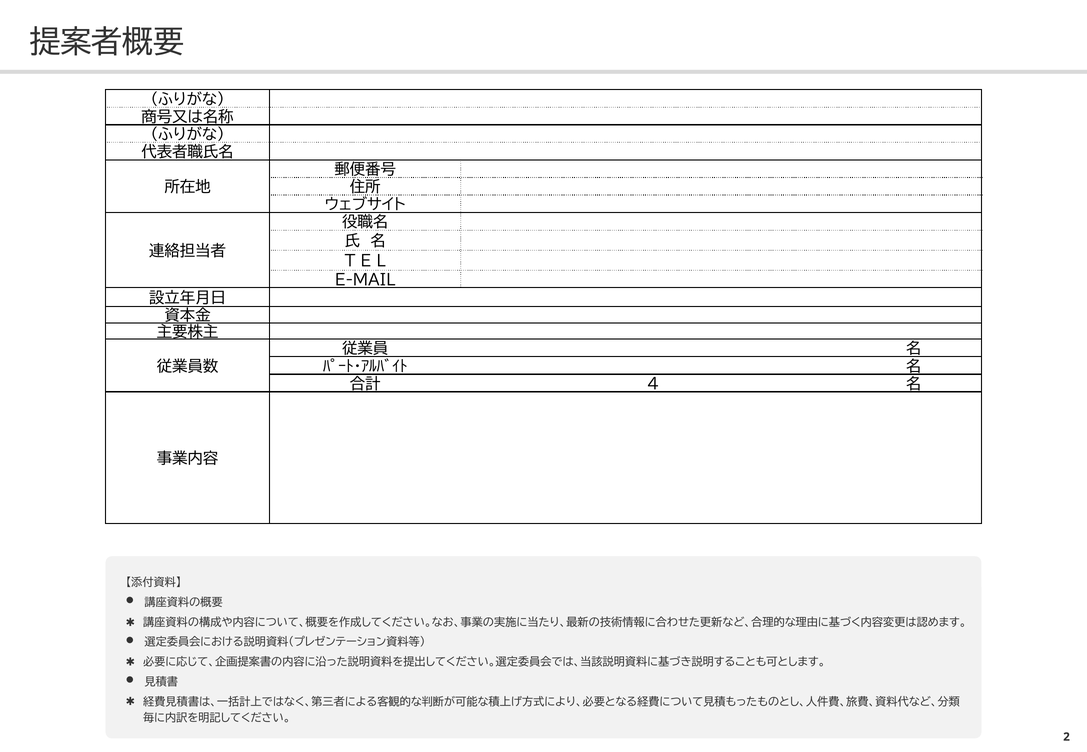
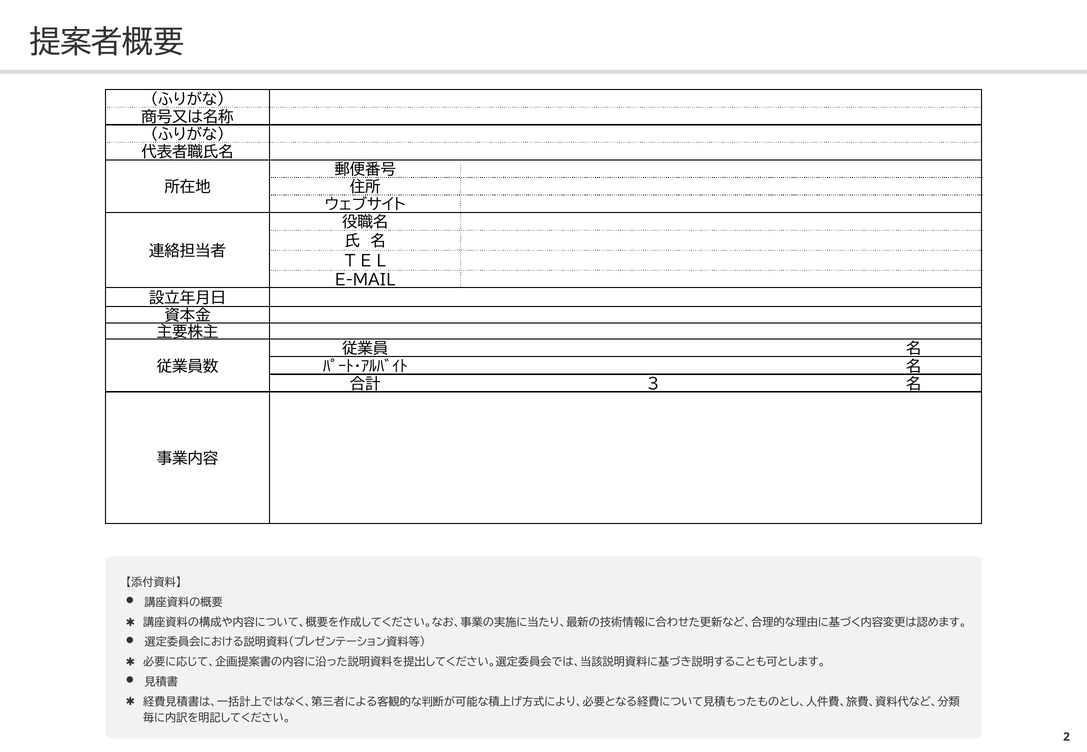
4: 4 -> 3 (653, 384)
